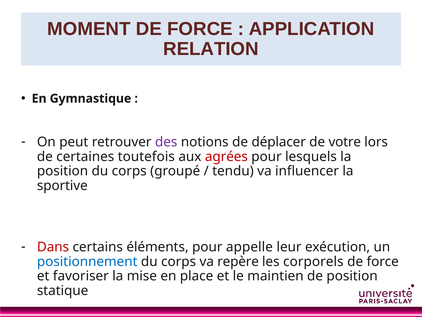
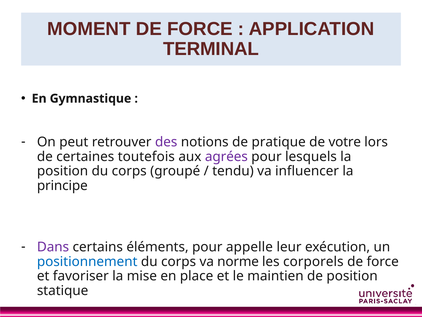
RELATION: RELATION -> TERMINAL (211, 49)
déplacer: déplacer -> pratique (279, 142)
agrées colour: red -> purple (226, 156)
sportive: sportive -> principe (62, 185)
Dans colour: red -> purple (53, 247)
repère: repère -> norme (238, 261)
